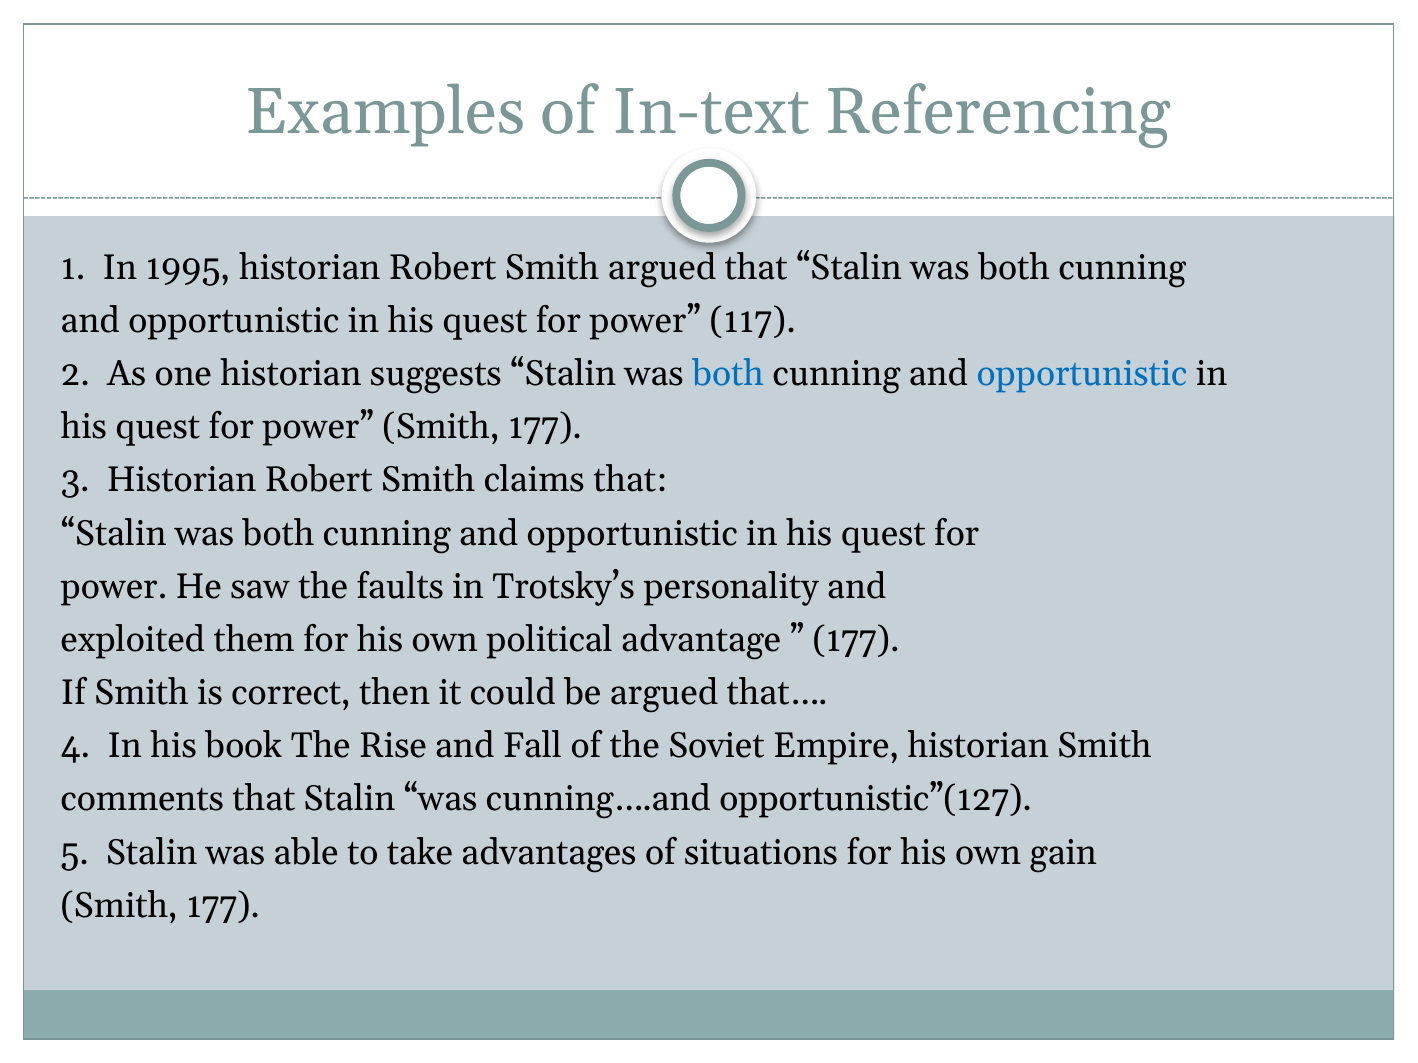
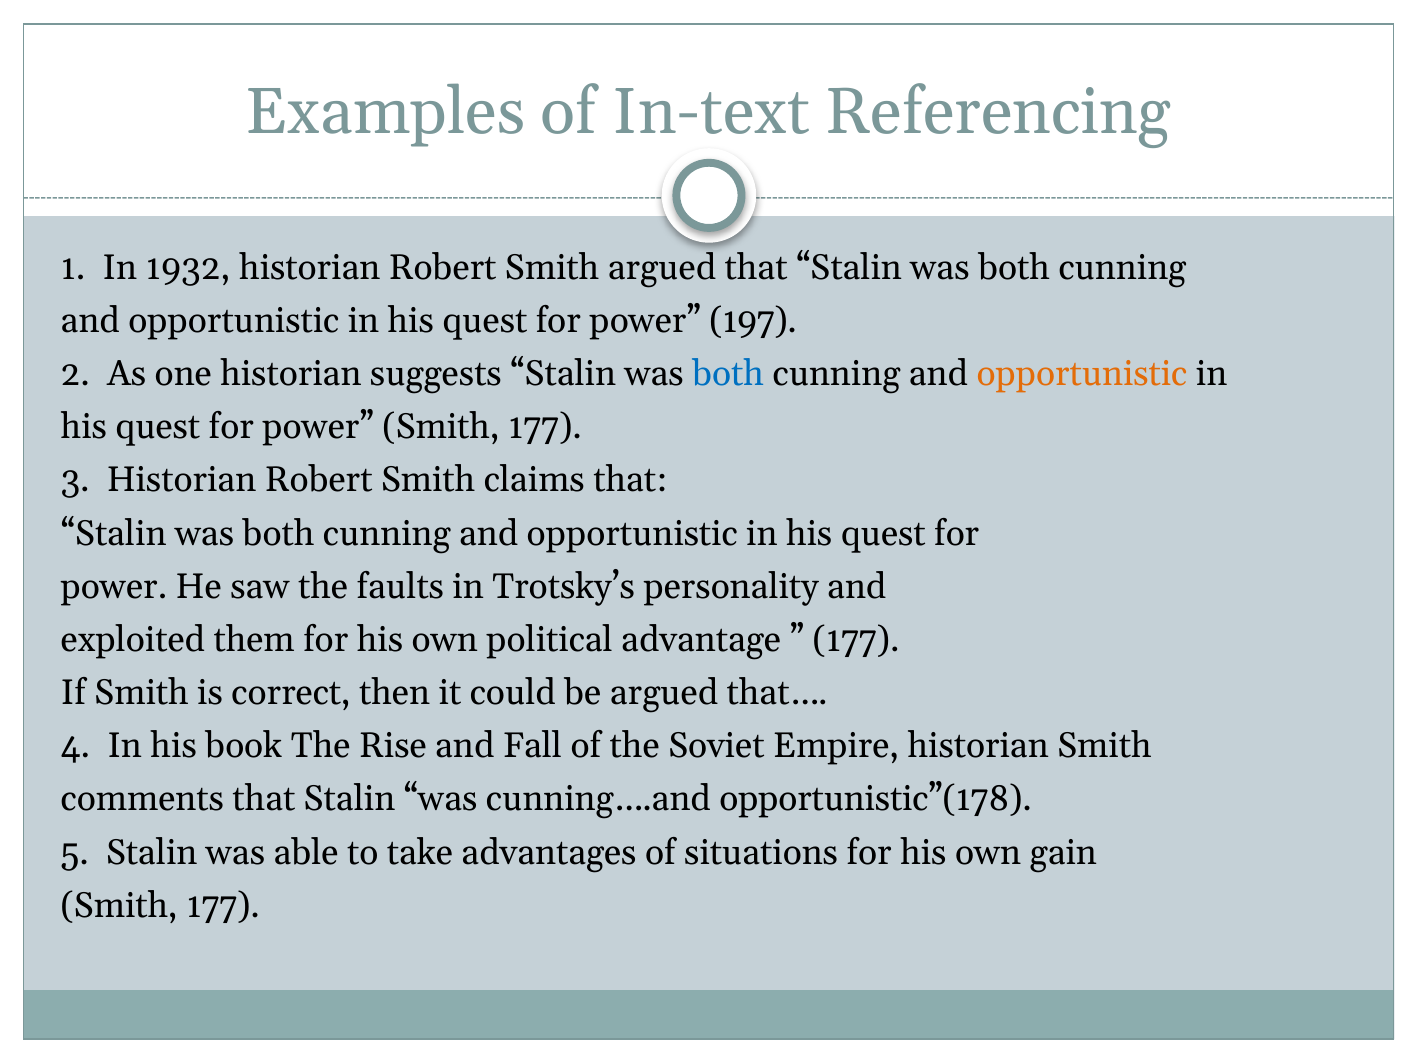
1995: 1995 -> 1932 (188, 268)
117: 117 -> 197 (753, 321)
opportunistic colour: blue -> orange (1082, 374)
opportunistic”(127: opportunistic”(127 -> opportunistic”(178 (876, 800)
